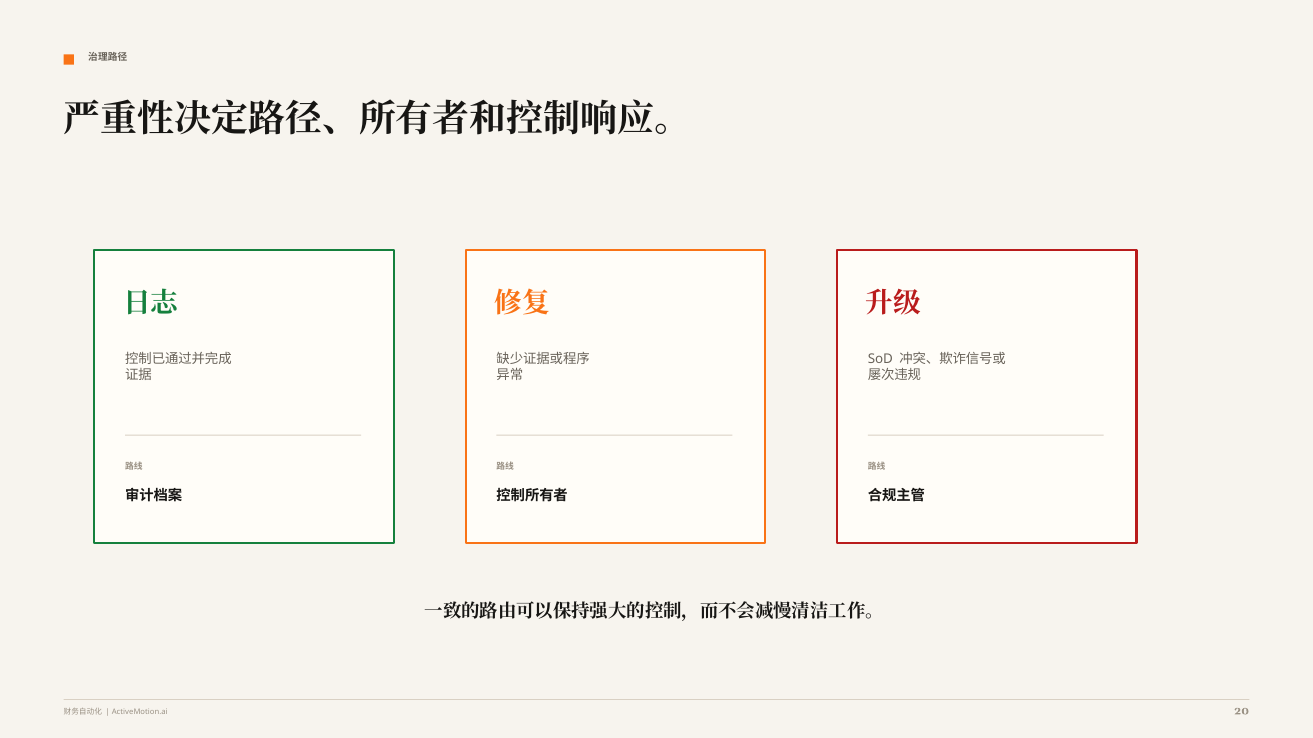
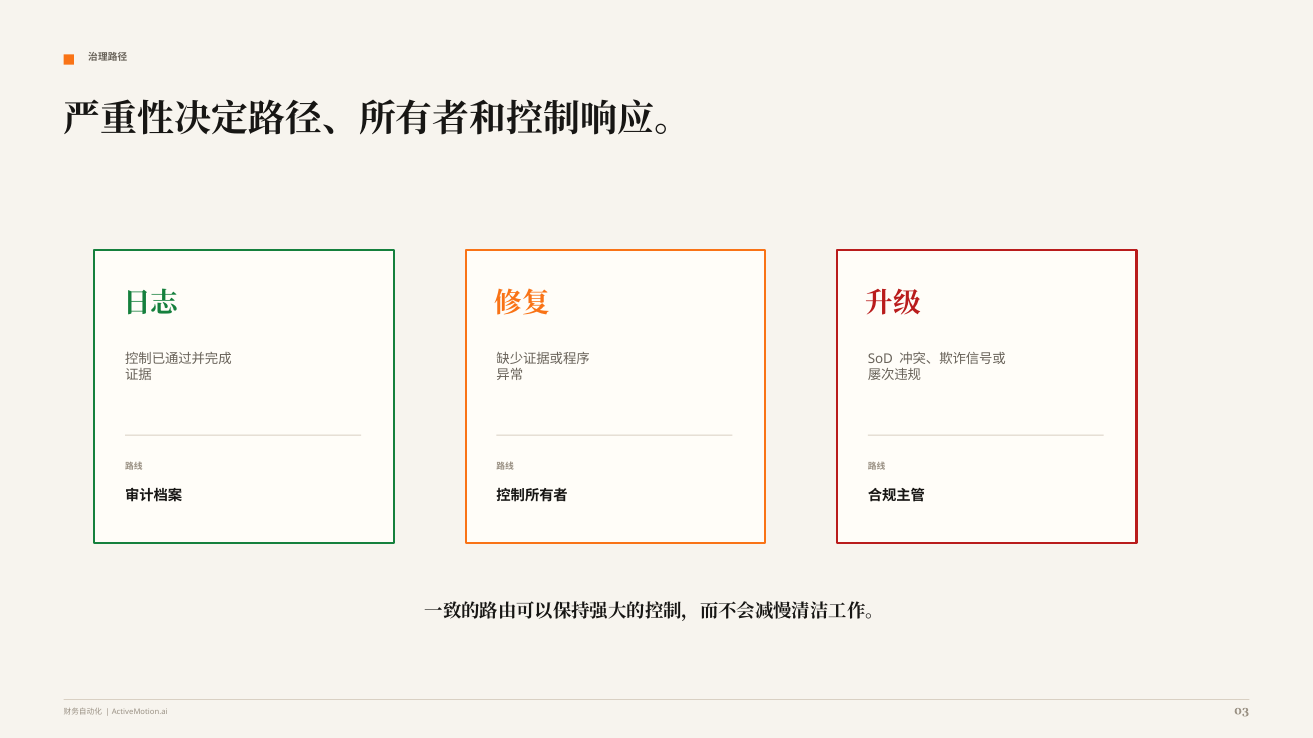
20: 20 -> 03 (1242, 711)
